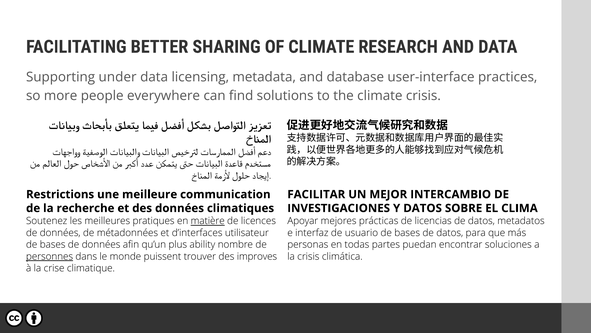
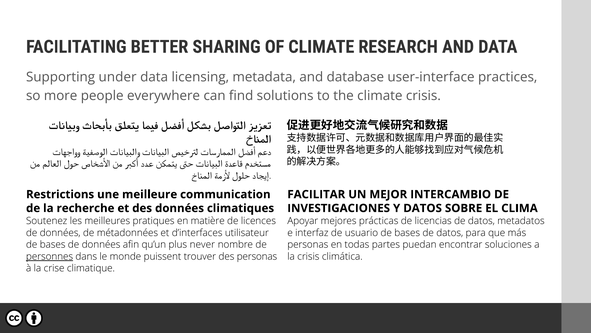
matière underline: present -> none (208, 221)
ability: ability -> never (202, 244)
des improves: improves -> personas (257, 256)
